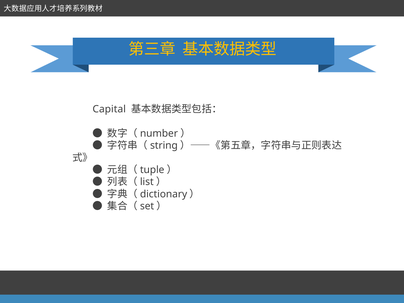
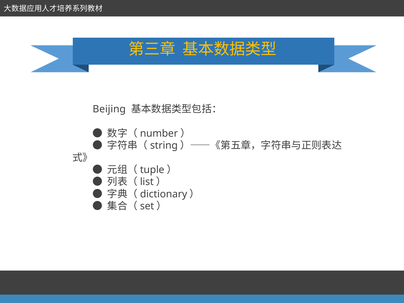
Capital: Capital -> Beijing (109, 109)
